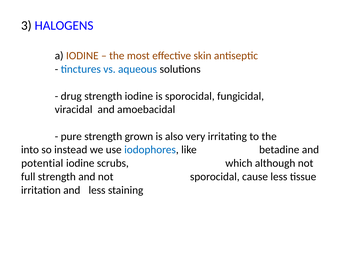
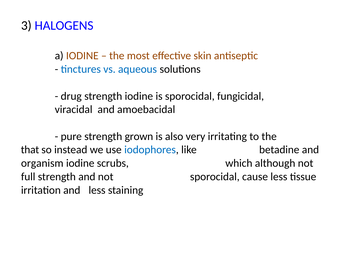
into: into -> that (30, 150)
potential: potential -> organism (42, 163)
